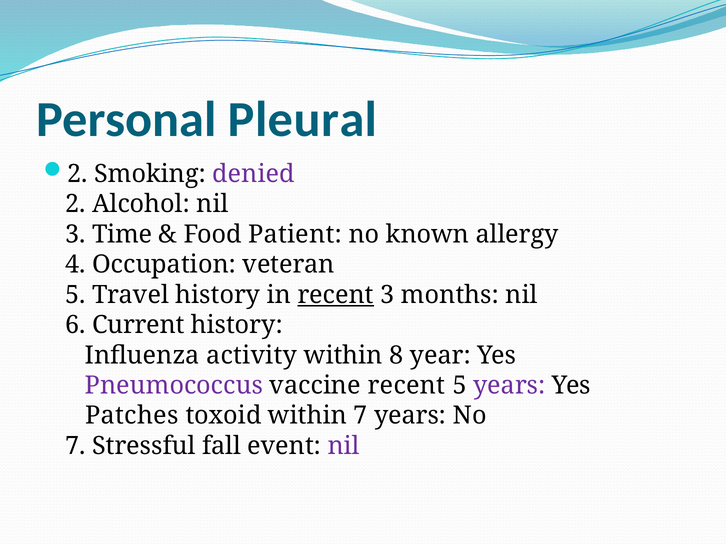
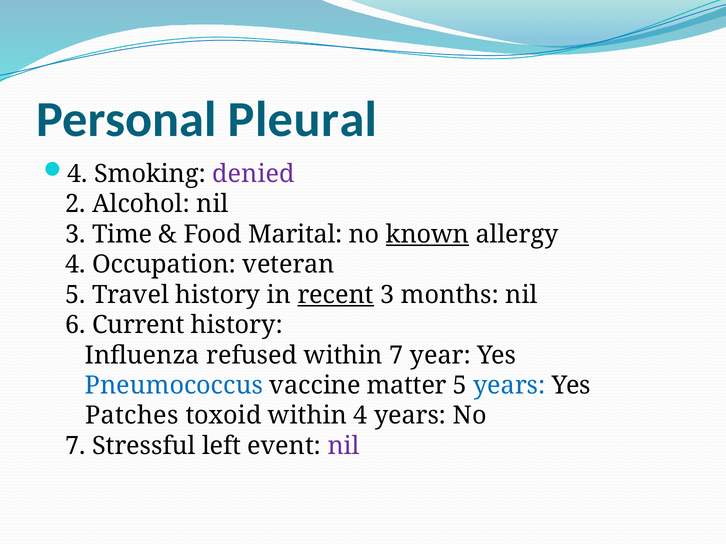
2: 2 -> 4 (78, 174)
Patient: Patient -> Marital (295, 235)
known underline: none -> present (428, 235)
activity: activity -> refused (252, 356)
within 8: 8 -> 7 (396, 356)
Pneumococcus colour: purple -> blue (174, 386)
vaccine recent: recent -> matter (407, 386)
years colour: purple -> blue (509, 386)
within 7: 7 -> 4 (360, 416)
fall: fall -> left (222, 446)
